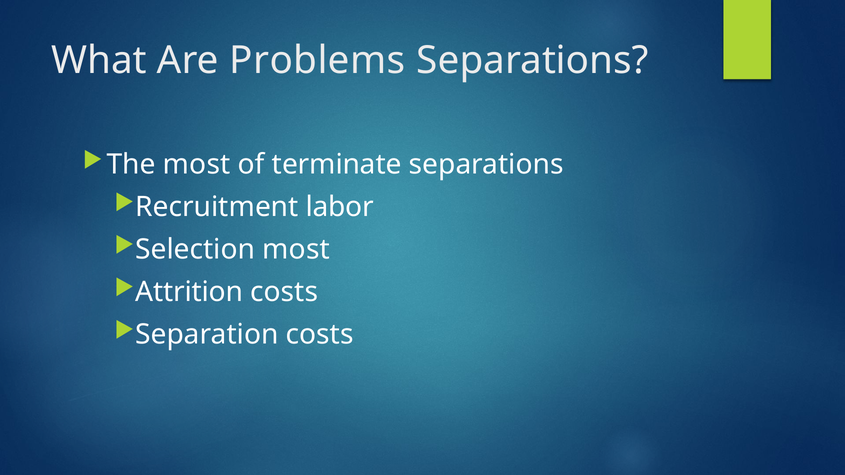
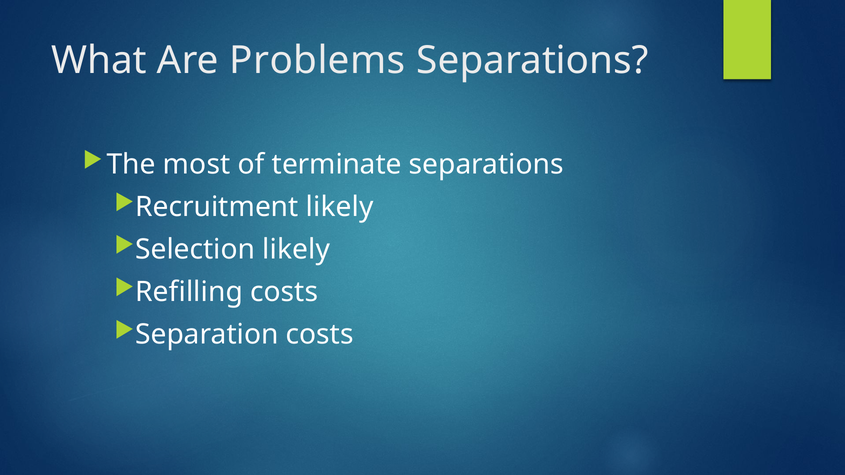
Recruitment labor: labor -> likely (340, 207)
Selection most: most -> likely (296, 250)
Attrition: Attrition -> Refilling (189, 292)
